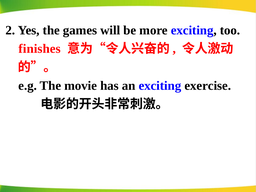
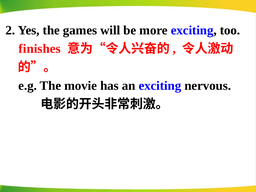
exercise: exercise -> nervous (208, 86)
